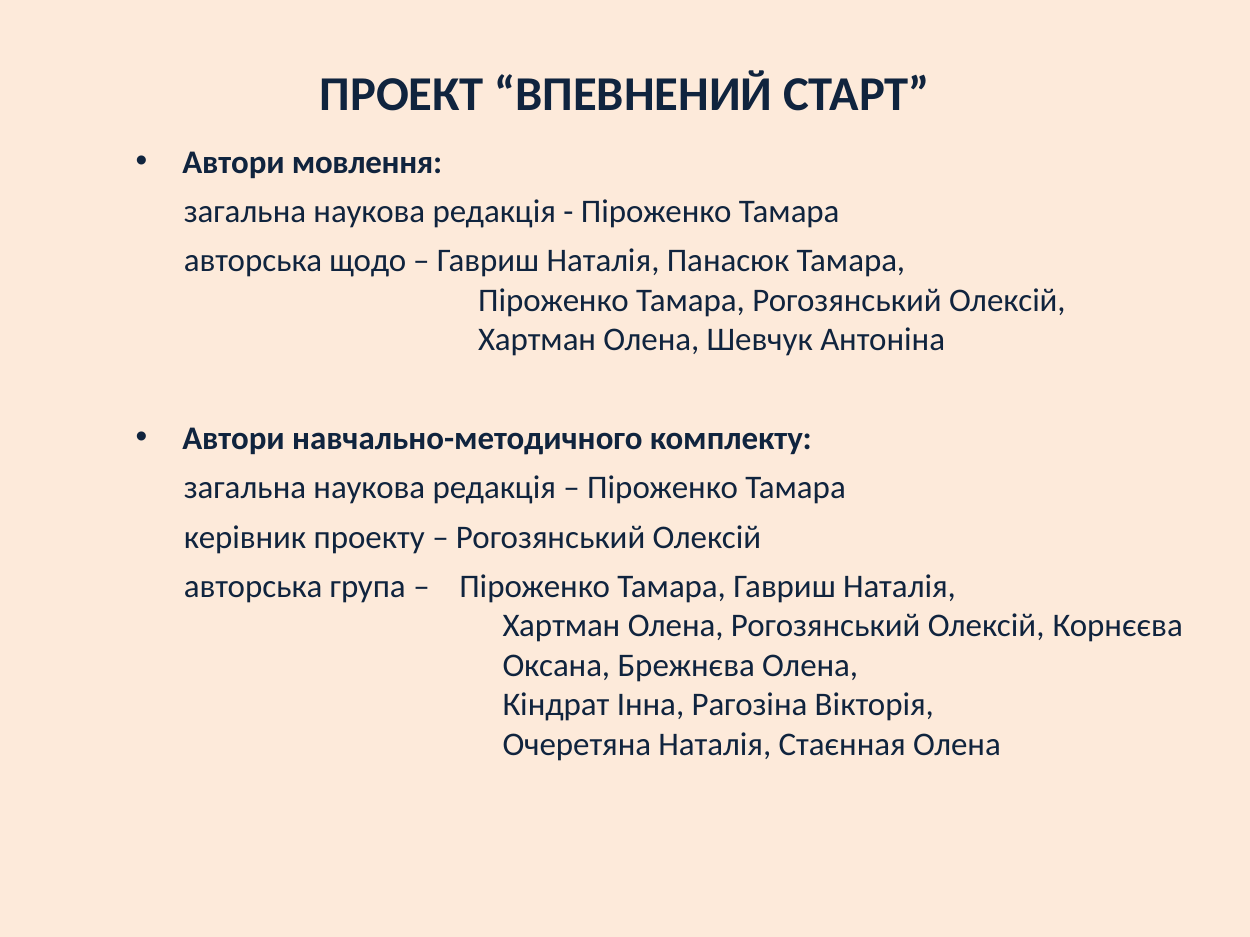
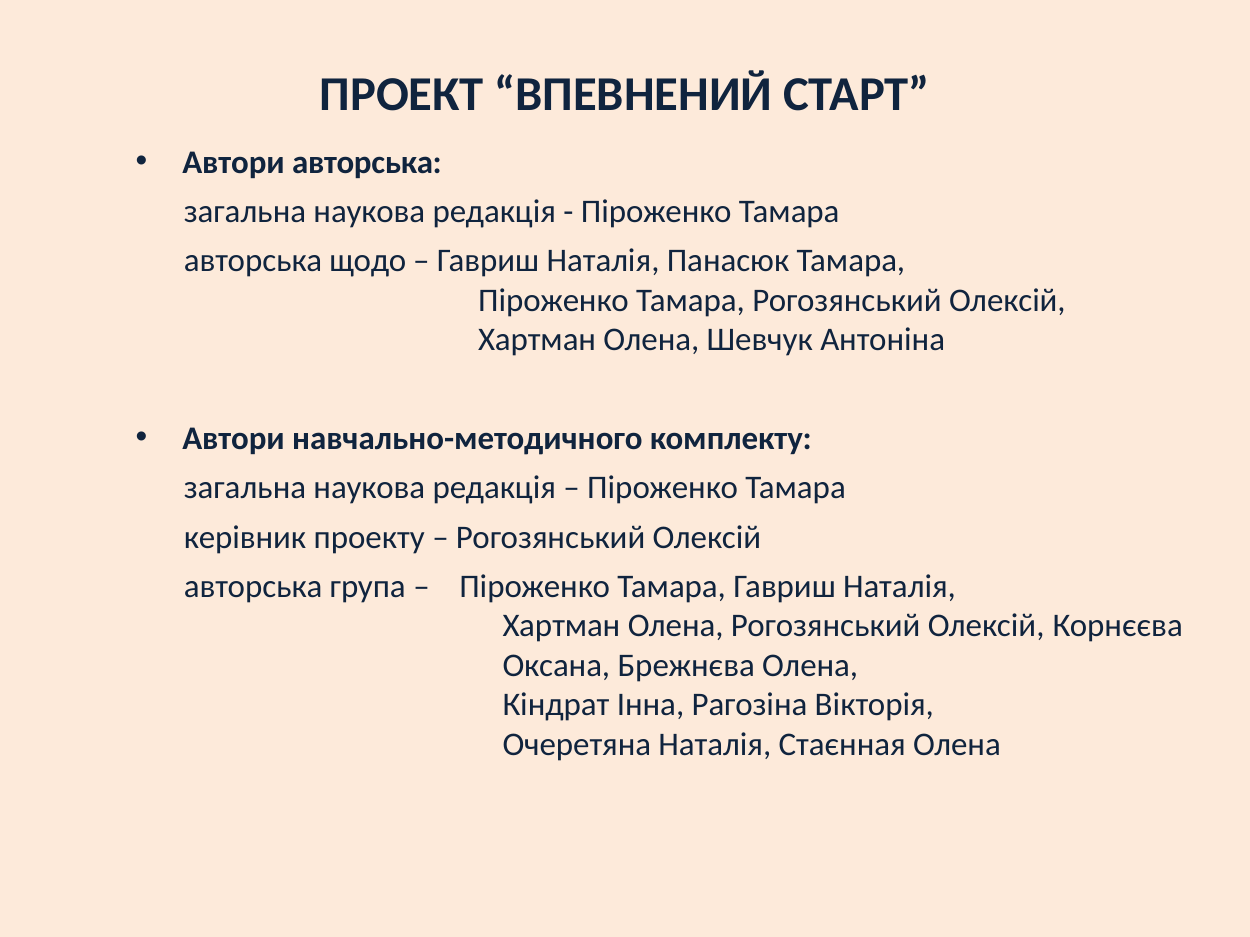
Автори мовлення: мовлення -> авторська (367, 162)
